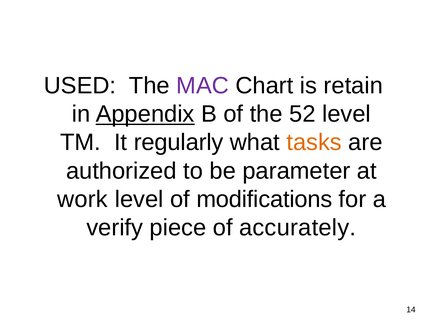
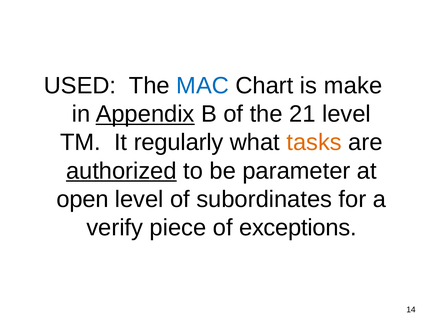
MAC colour: purple -> blue (203, 86)
retain: retain -> make (353, 86)
52: 52 -> 21 (302, 114)
authorized underline: none -> present (121, 171)
work: work -> open (83, 200)
modifications: modifications -> subordinates (264, 200)
accurately: accurately -> exceptions (298, 228)
